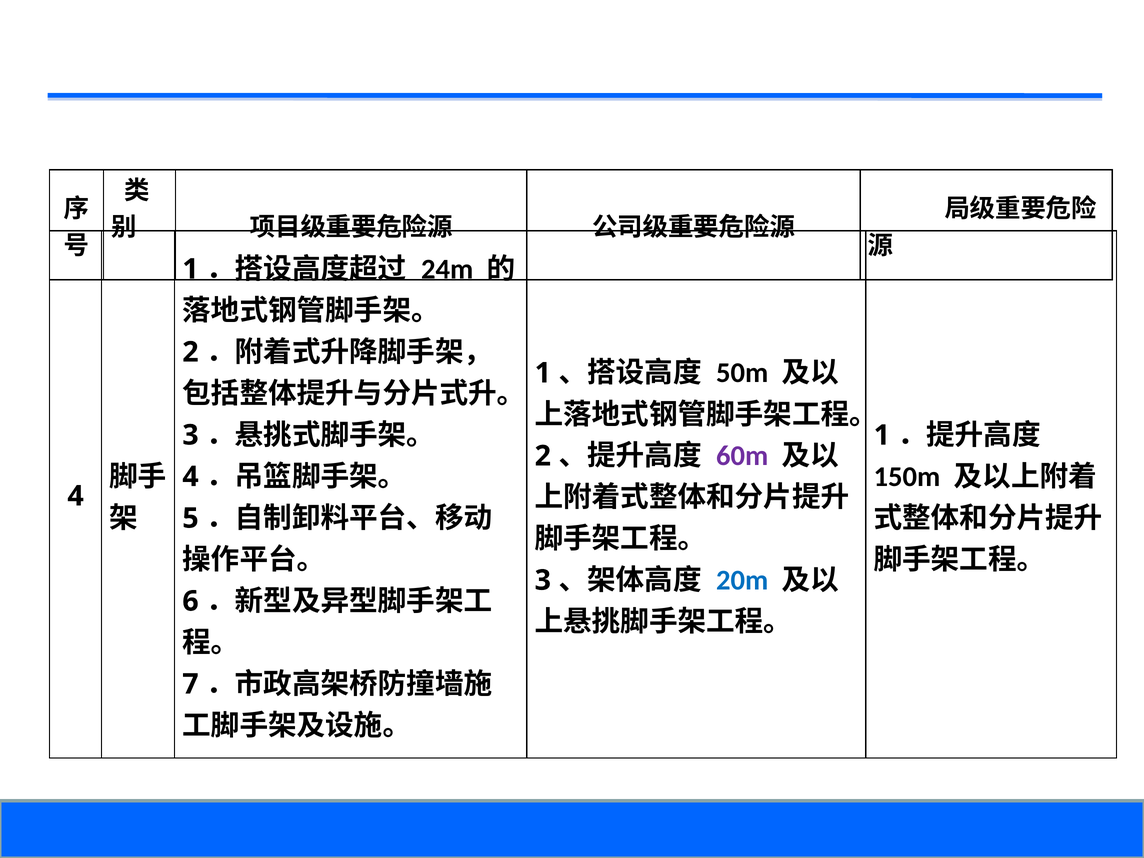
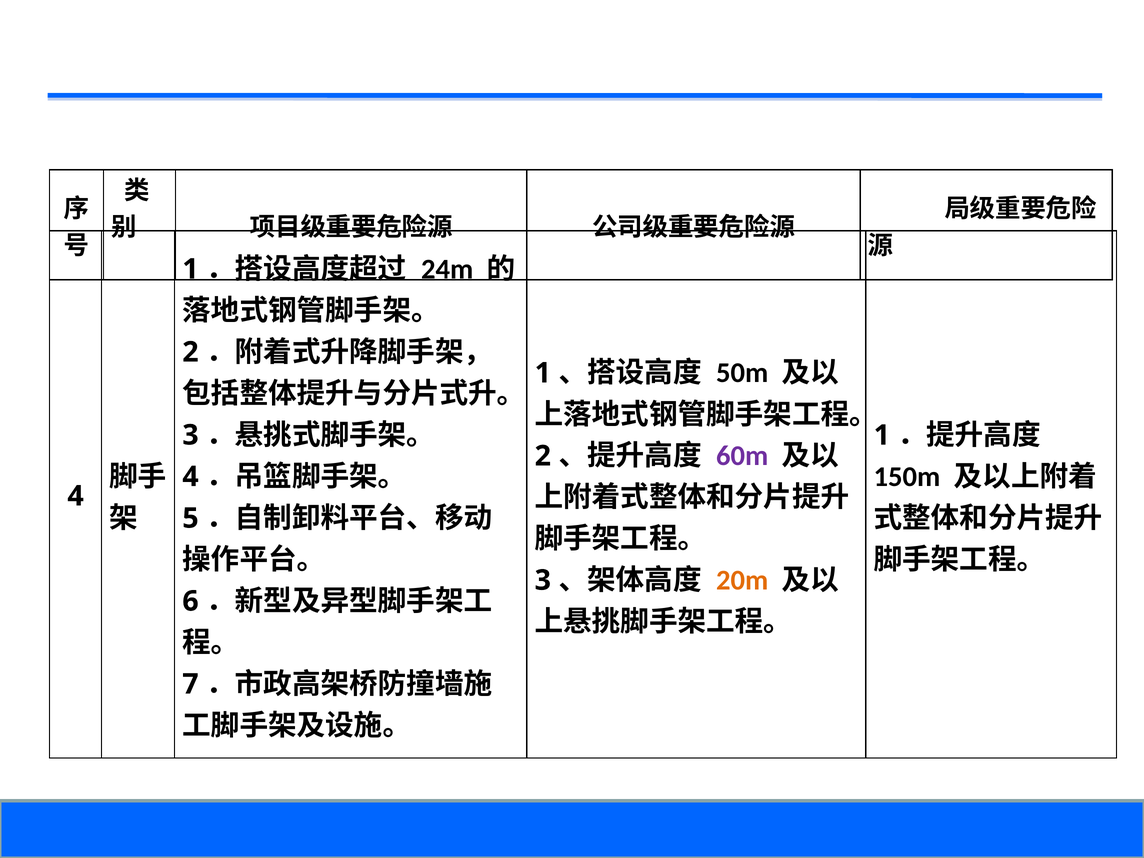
20m colour: blue -> orange (742, 580)
